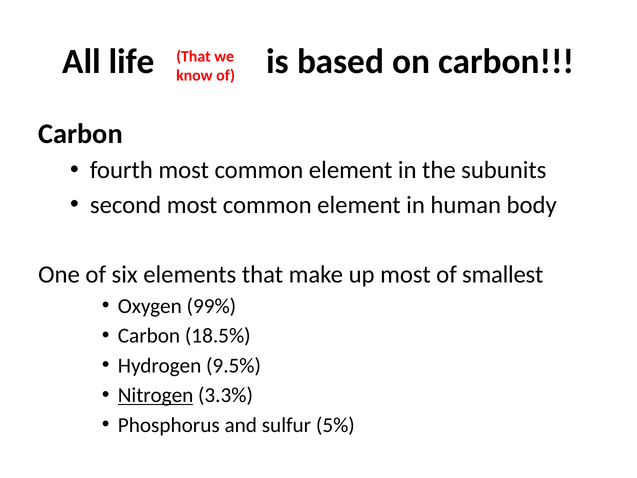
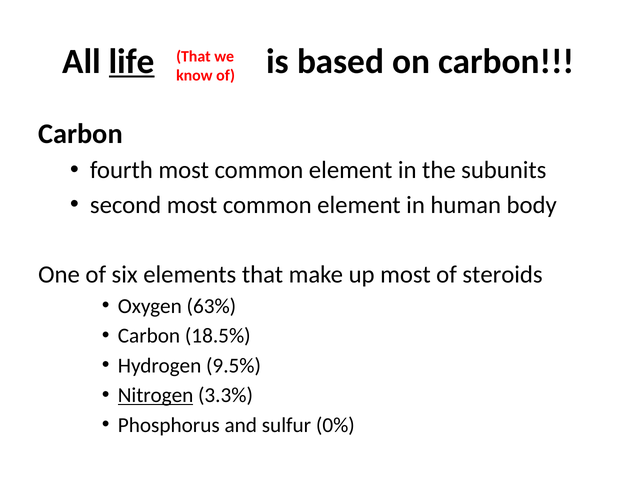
life underline: none -> present (132, 61)
smallest: smallest -> steroids (503, 274)
99%: 99% -> 63% (211, 306)
5%: 5% -> 0% (335, 425)
